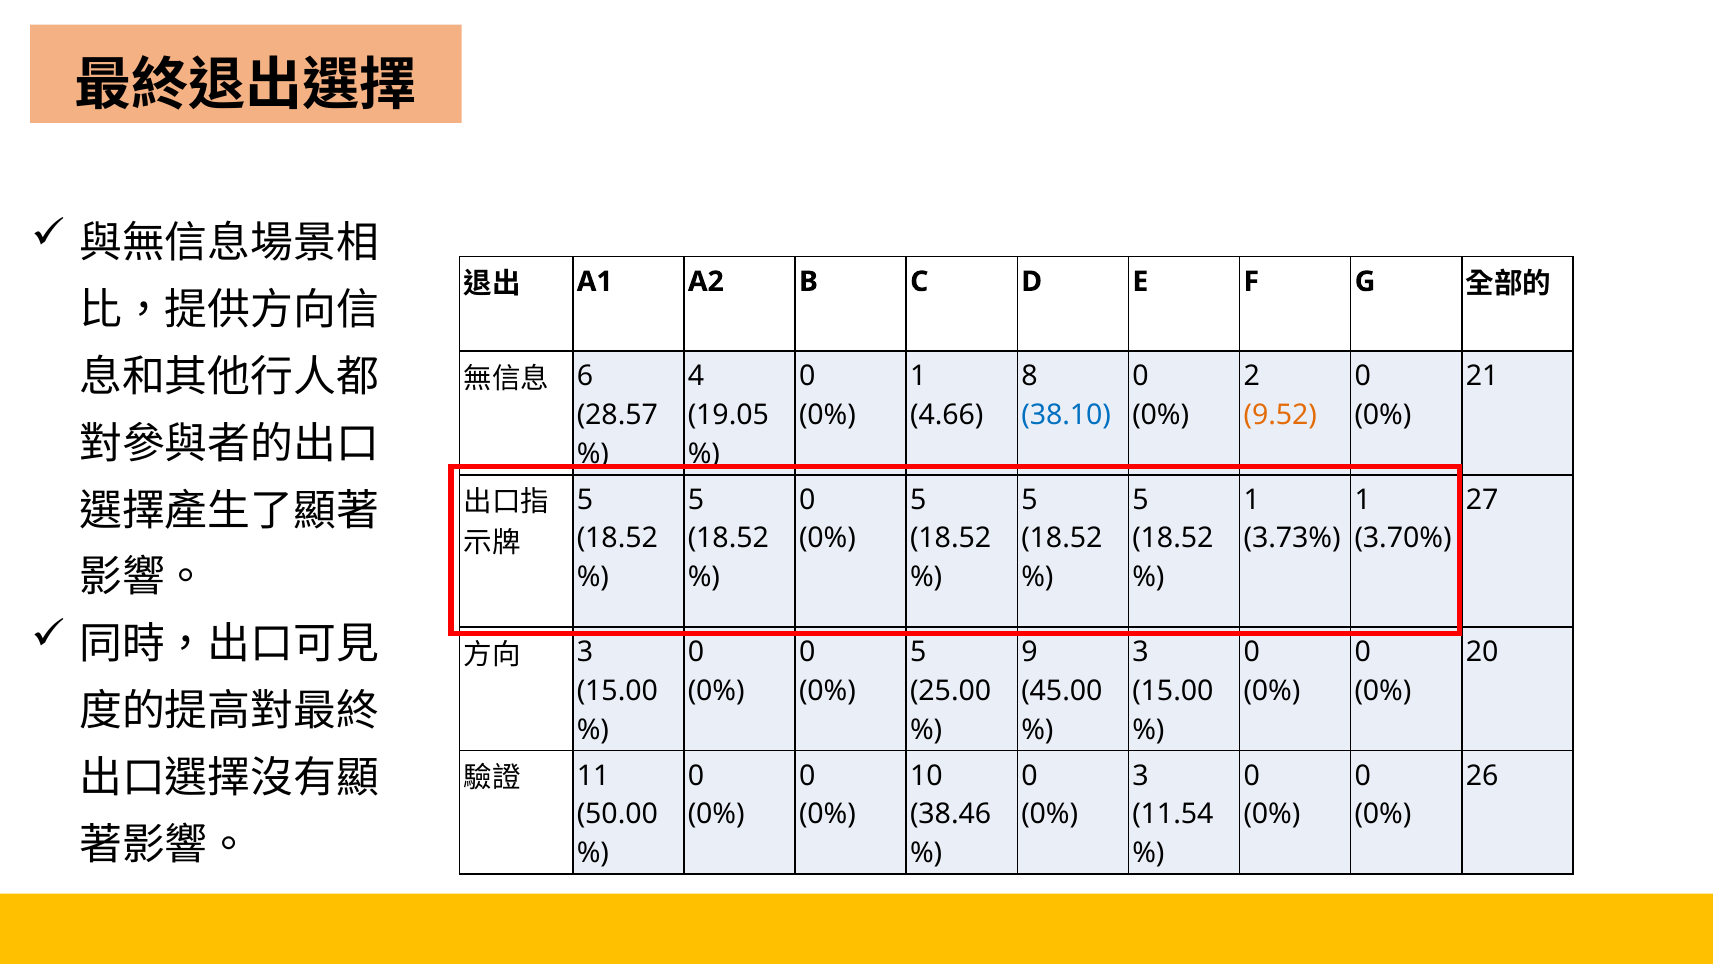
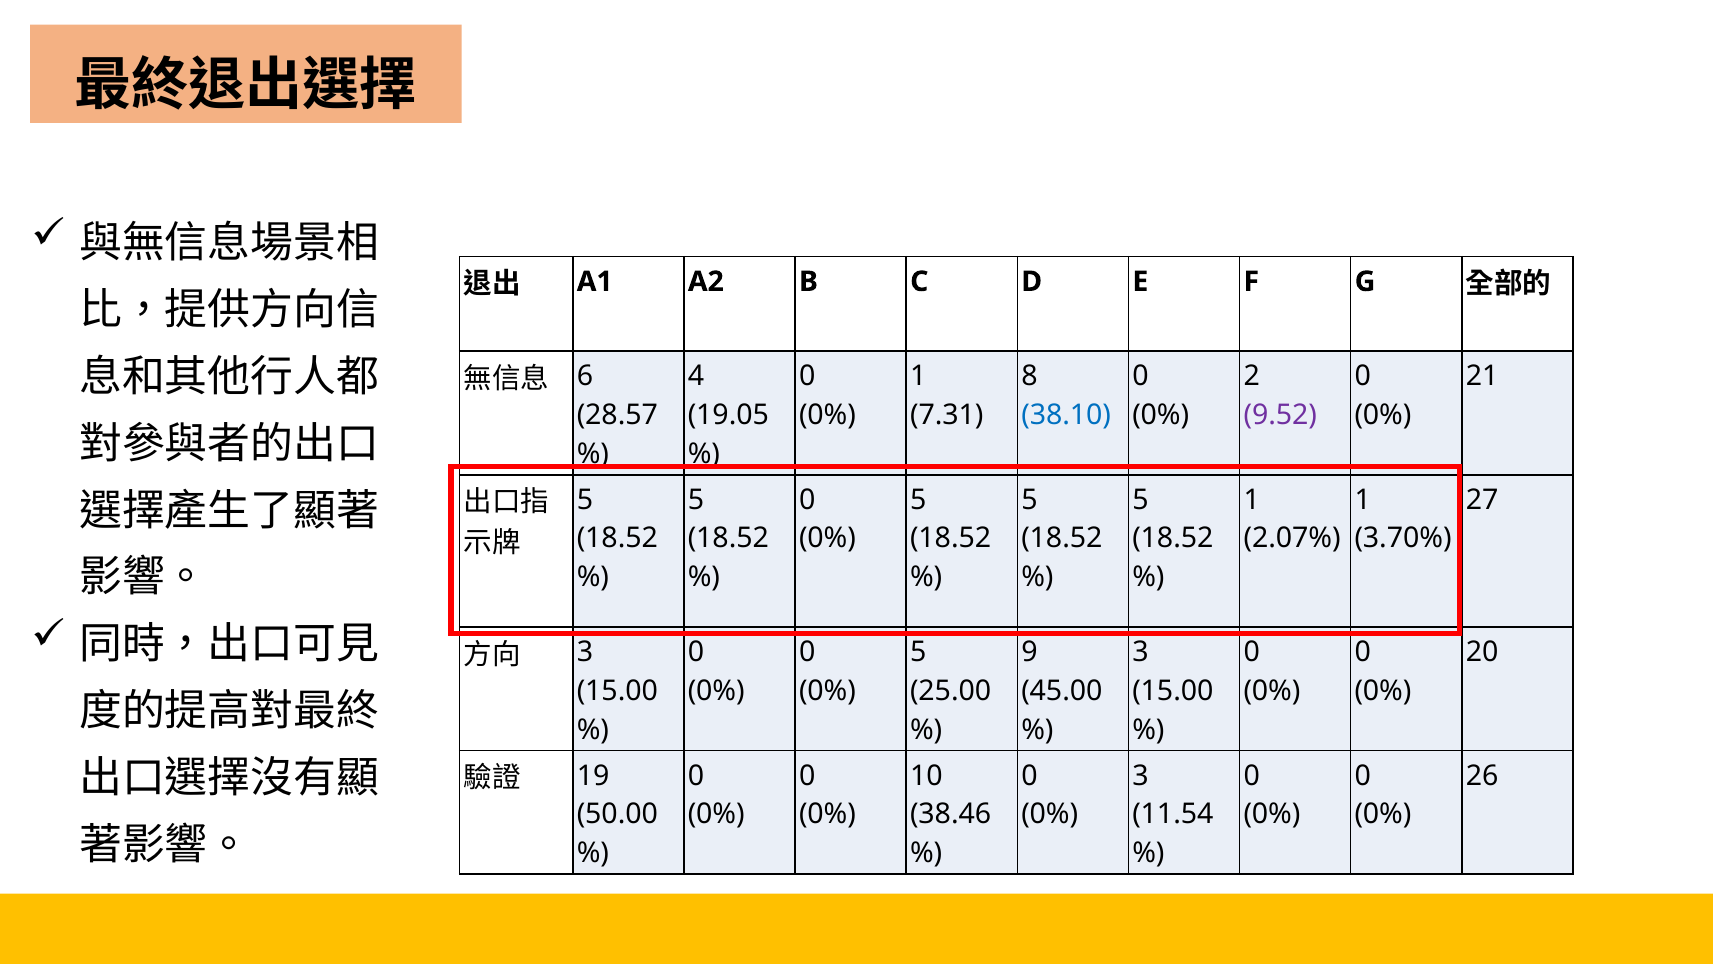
4.66: 4.66 -> 7.31 (947, 415)
9.52 colour: orange -> purple (1280, 415)
3.73%: 3.73% -> 2.07% (1292, 538)
11: 11 -> 19 (593, 775)
